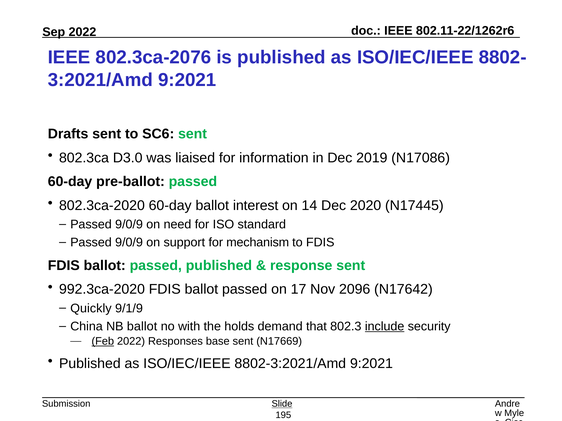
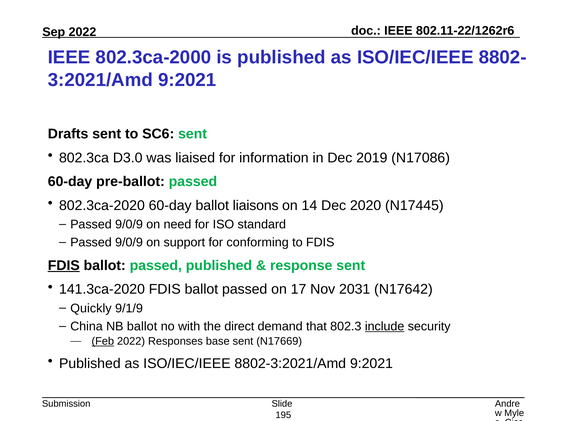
802.3ca-2076: 802.3ca-2076 -> 802.3ca-2000 (153, 58)
interest: interest -> liaisons (256, 206)
mechanism: mechanism -> conforming (258, 243)
FDIS underline: none -> present (64, 266)
992.3ca-2020: 992.3ca-2020 -> 141.3ca-2020 (102, 290)
2096: 2096 -> 2031 (355, 290)
holds: holds -> direct (239, 327)
Slide underline: present -> none (282, 404)
